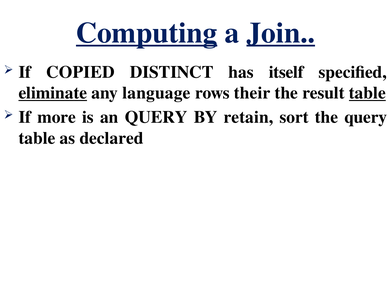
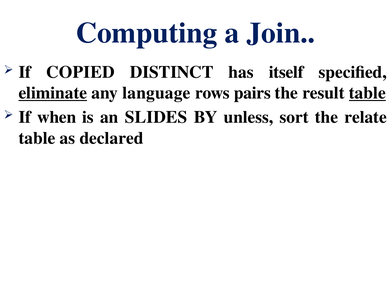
Computing underline: present -> none (147, 33)
Join underline: present -> none (281, 33)
their: their -> pairs (252, 93)
more: more -> when (57, 117)
an QUERY: QUERY -> SLIDES (156, 117)
retain: retain -> unless (248, 117)
the query: query -> relate (366, 117)
